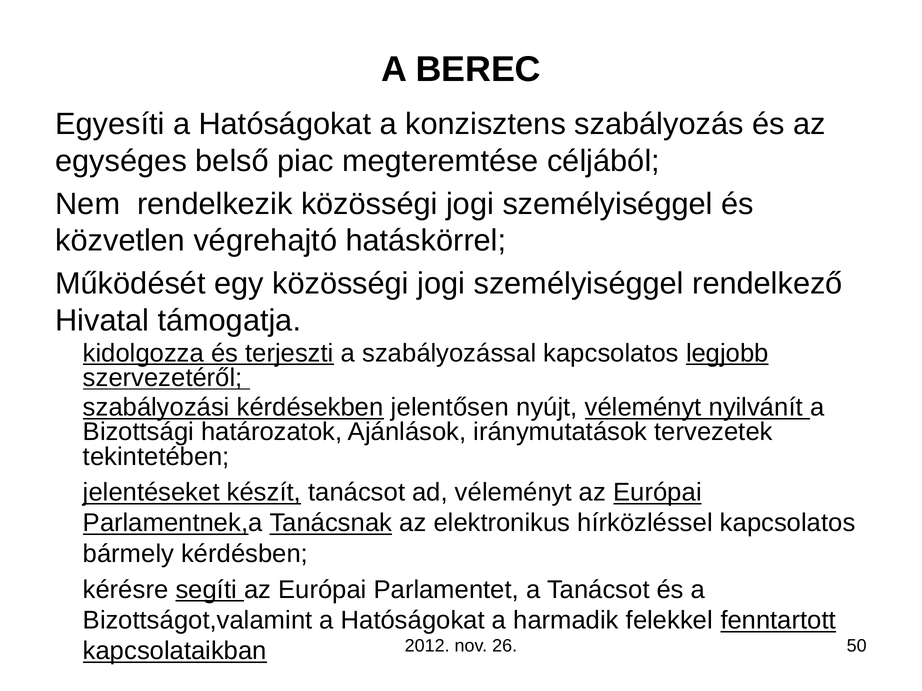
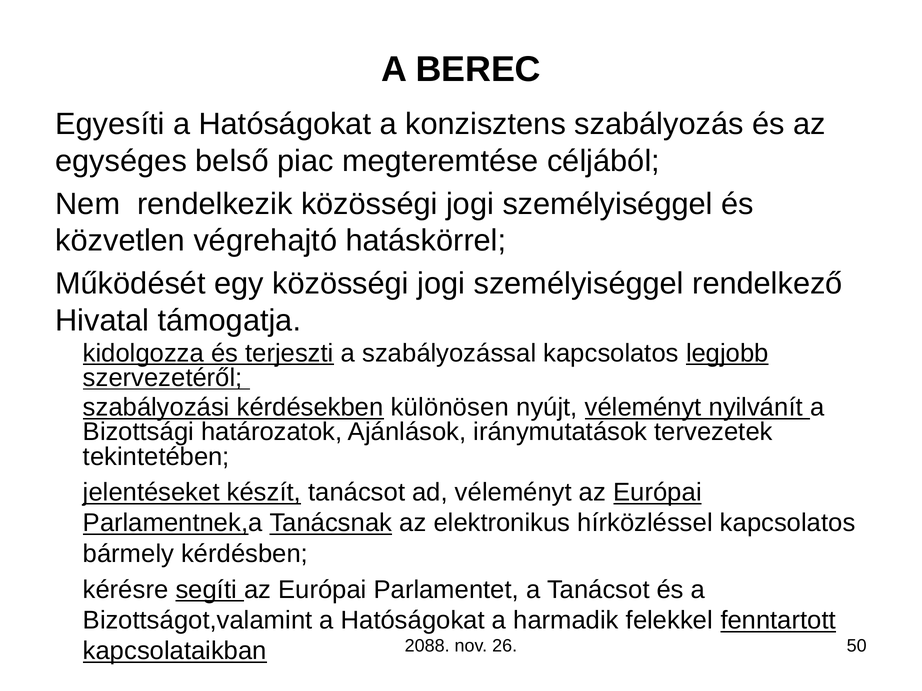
jelentősen: jelentősen -> különösen (450, 408)
2012: 2012 -> 2088 (427, 646)
